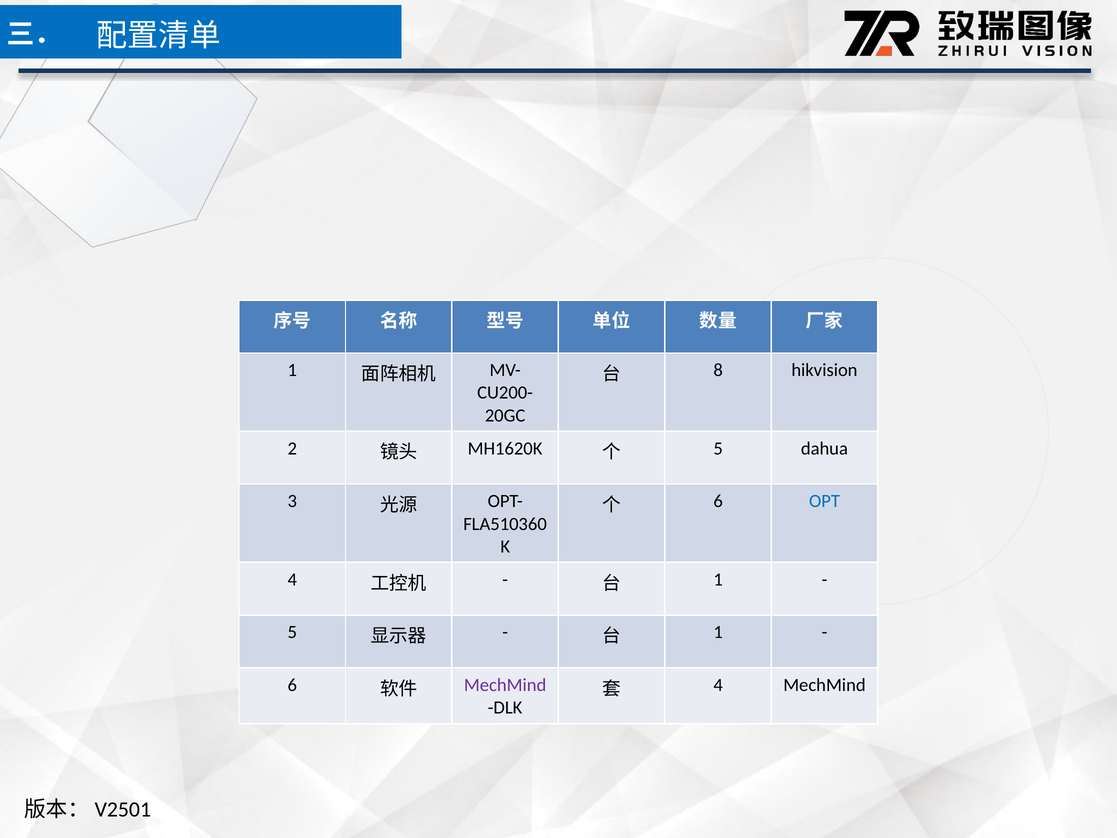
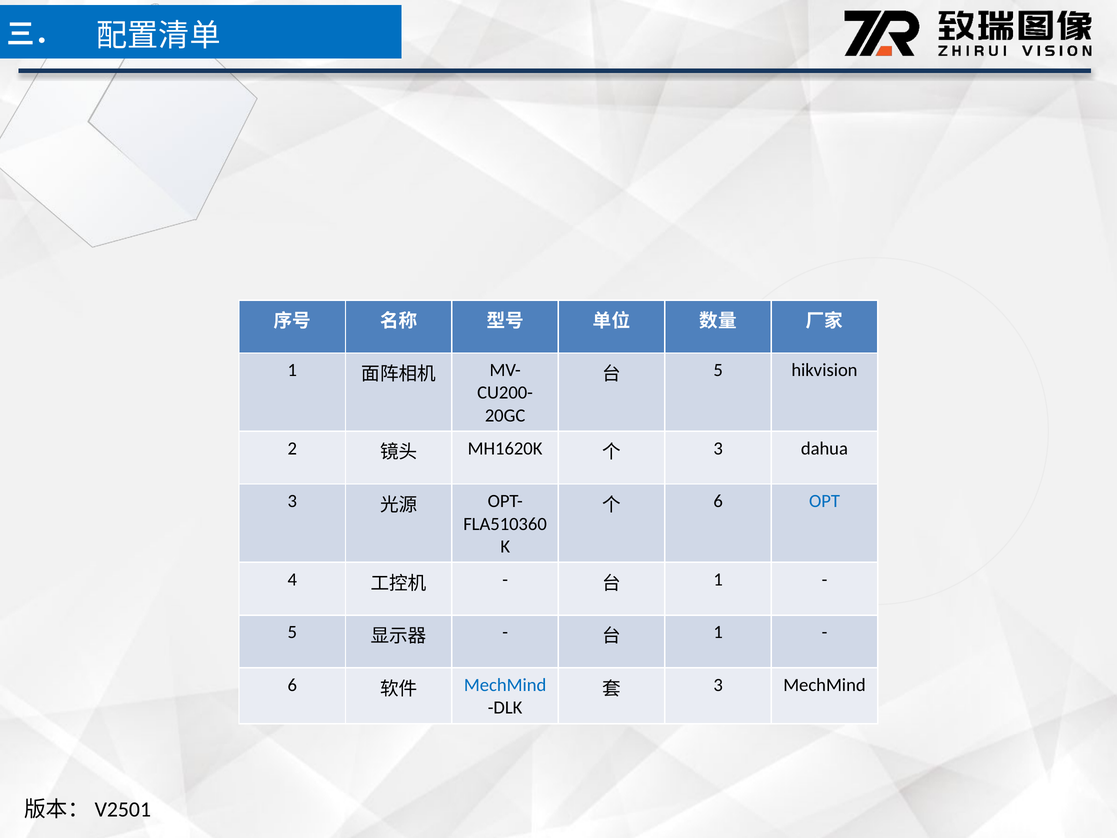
8: 8 -> 5 (718, 370)
5: 5 -> 3 (718, 448)
MechMind colour: purple -> blue (505, 685)
4: 4 -> 3 (718, 685)
